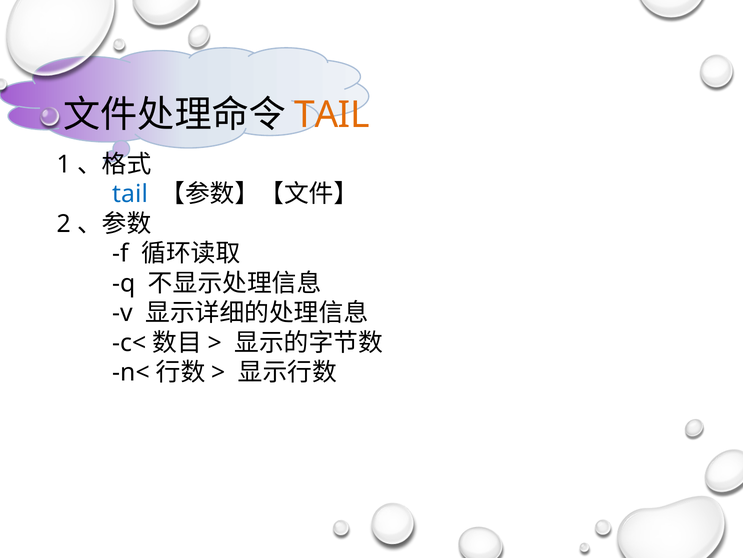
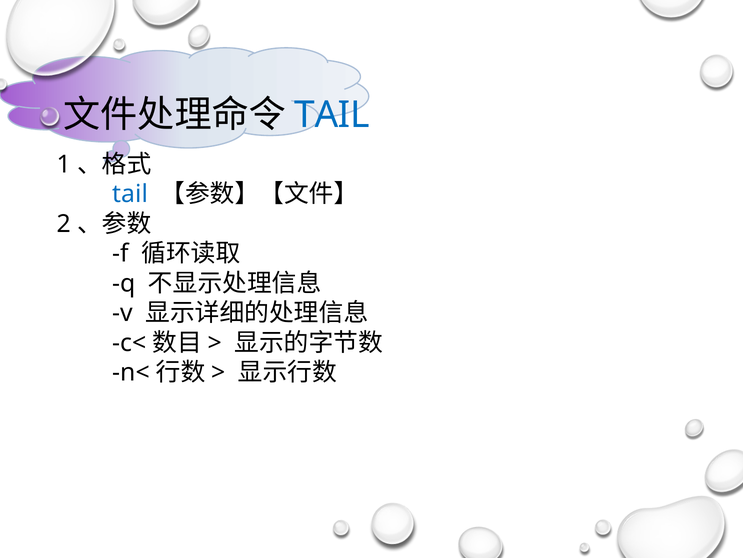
TAIL colour: orange -> blue (332, 115)
